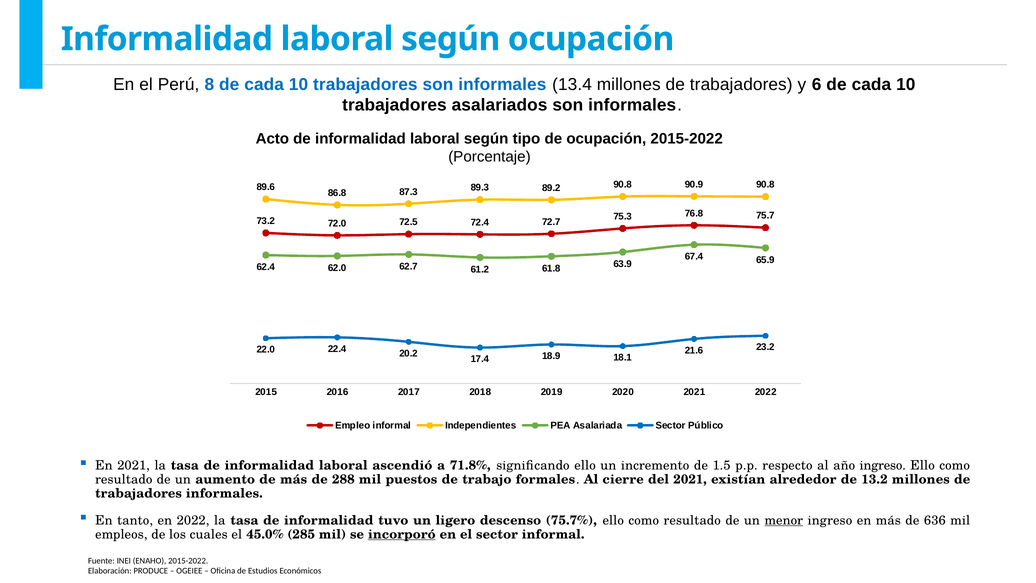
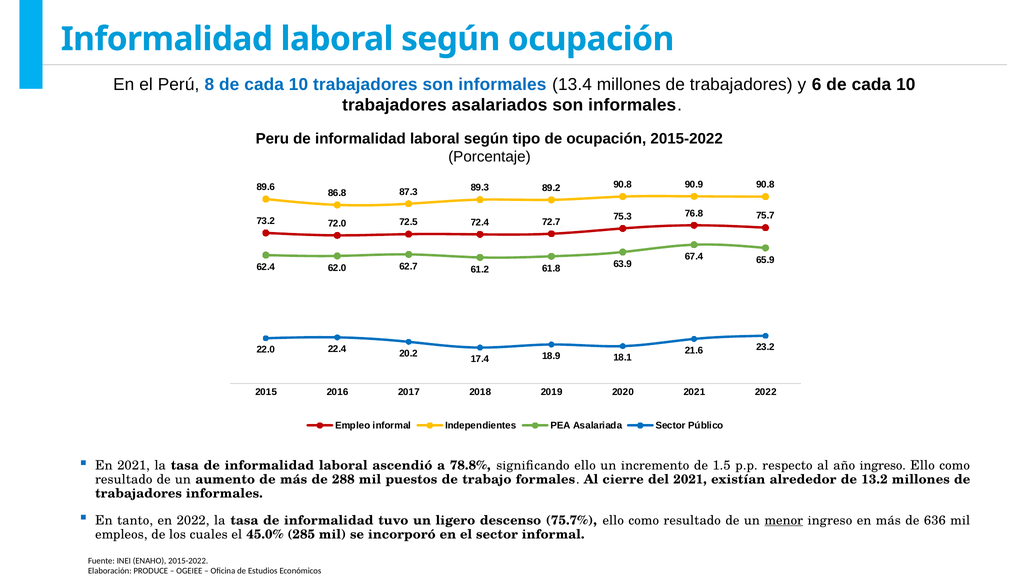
Acto: Acto -> Peru (272, 138)
71.8%: 71.8% -> 78.8% (470, 465)
incorporó underline: present -> none (402, 534)
